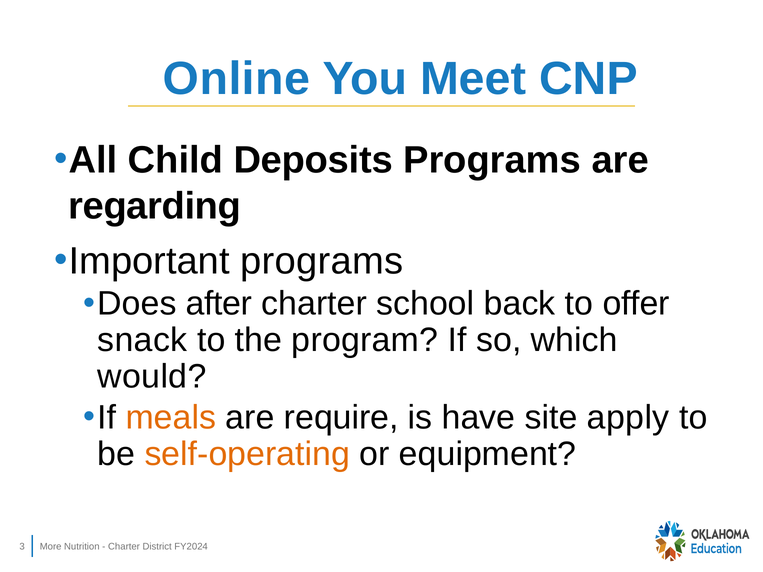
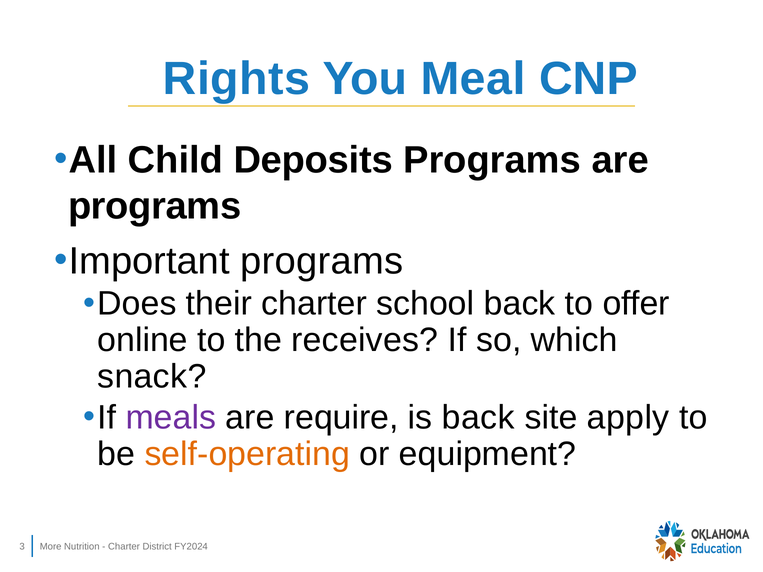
Online: Online -> Rights (237, 79)
Meet: Meet -> Meal (473, 79)
regarding: regarding -> programs (155, 206)
after: after -> their (219, 304)
snack: snack -> online (143, 340)
program: program -> receives (365, 340)
would: would -> snack (152, 377)
meals colour: orange -> purple (171, 418)
is have: have -> back (478, 418)
